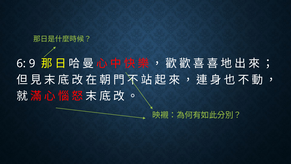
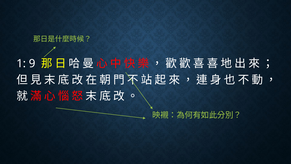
6: 6 -> 1 (21, 63)
